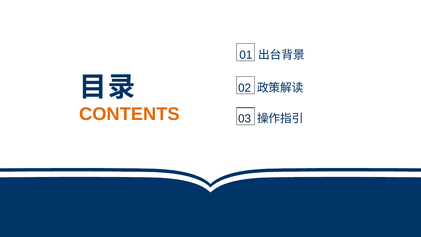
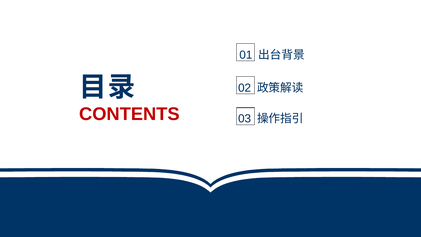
CONTENTS colour: orange -> red (129, 114)
